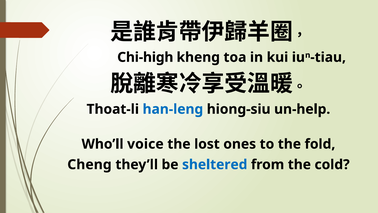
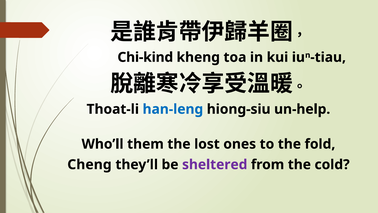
Chi-high: Chi-high -> Chi-kind (145, 57)
voice: voice -> them (145, 144)
sheltered colour: blue -> purple (215, 164)
